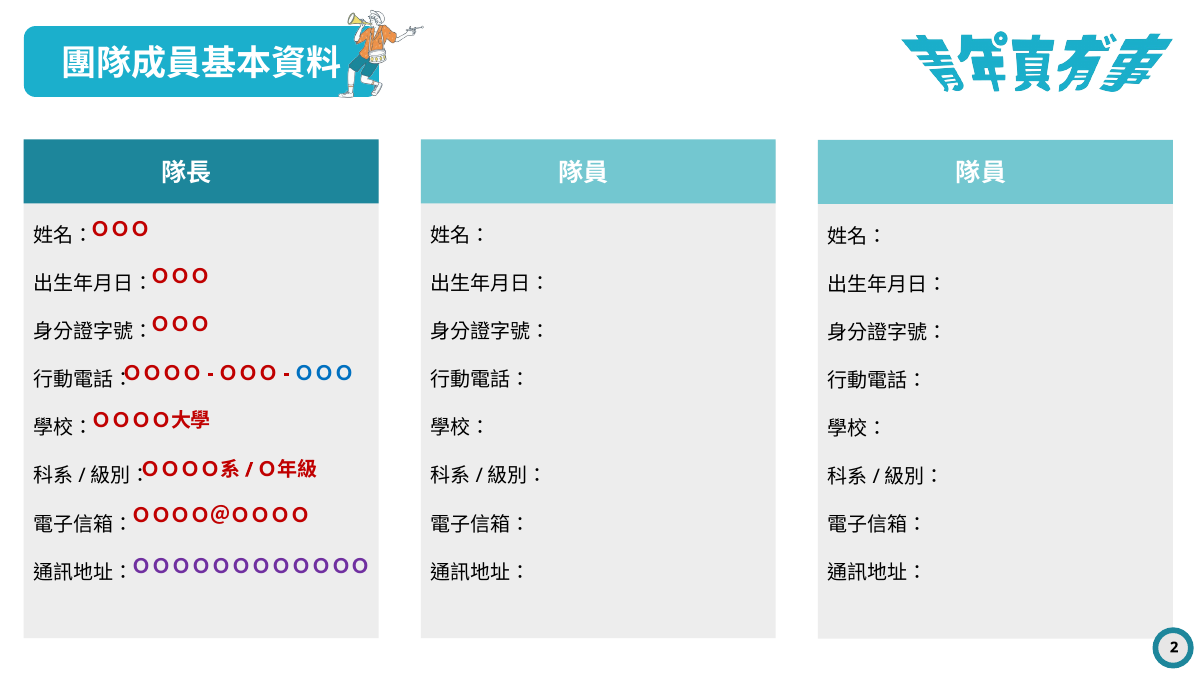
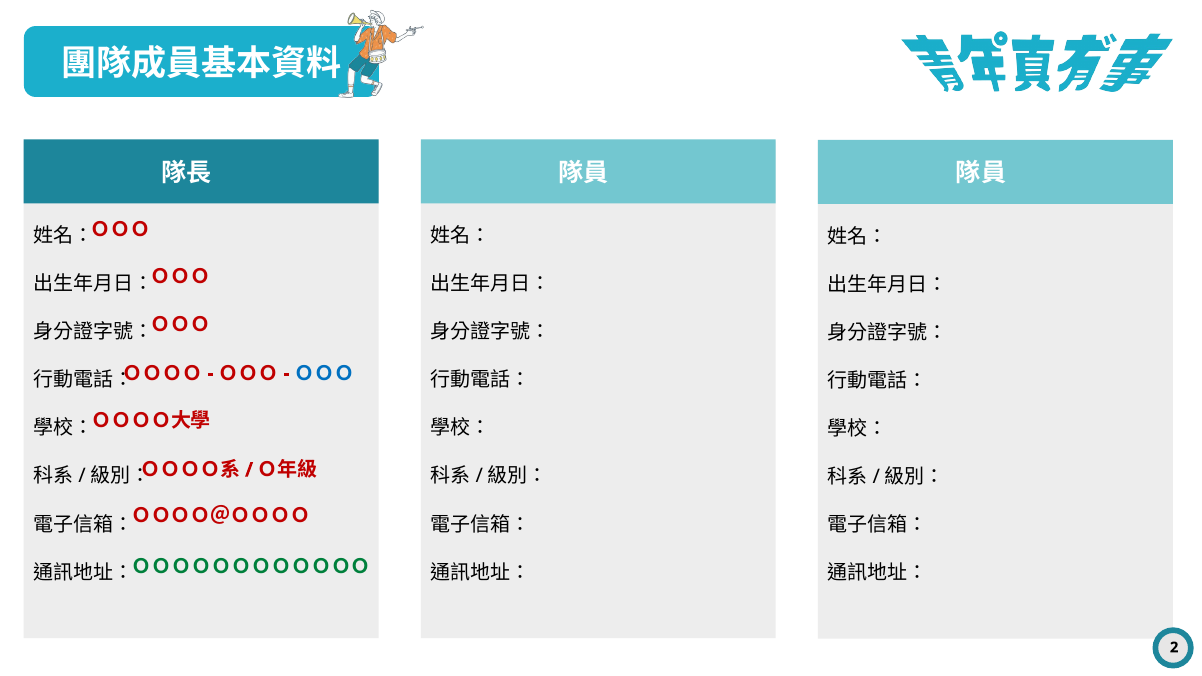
ＯＯＯＯＯＯＯＯＯＯＯＯ colour: purple -> green (251, 567)
